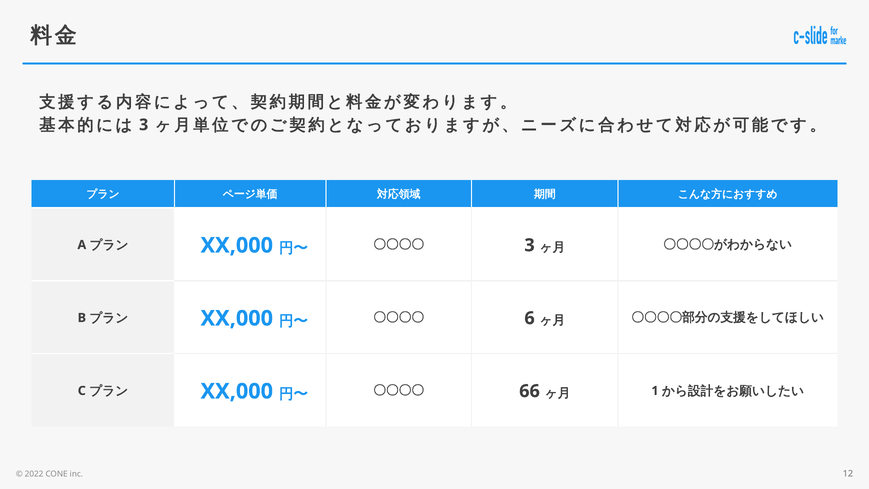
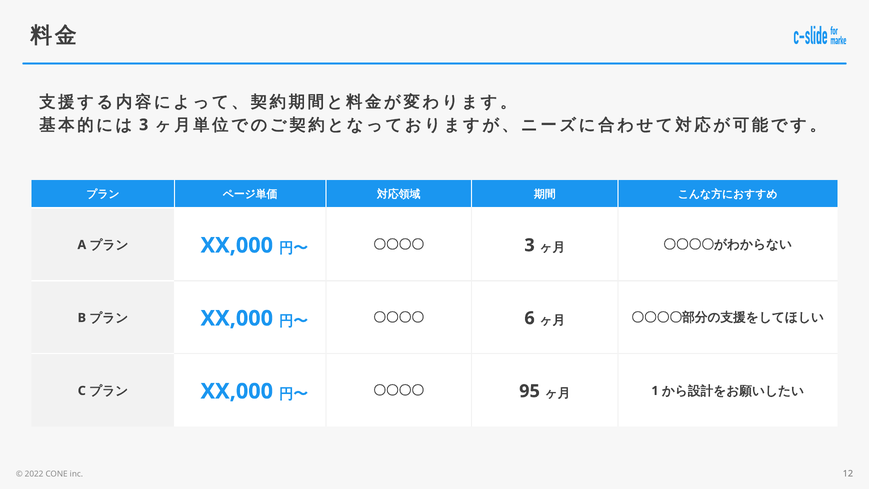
66: 66 -> 95 (530, 391)
